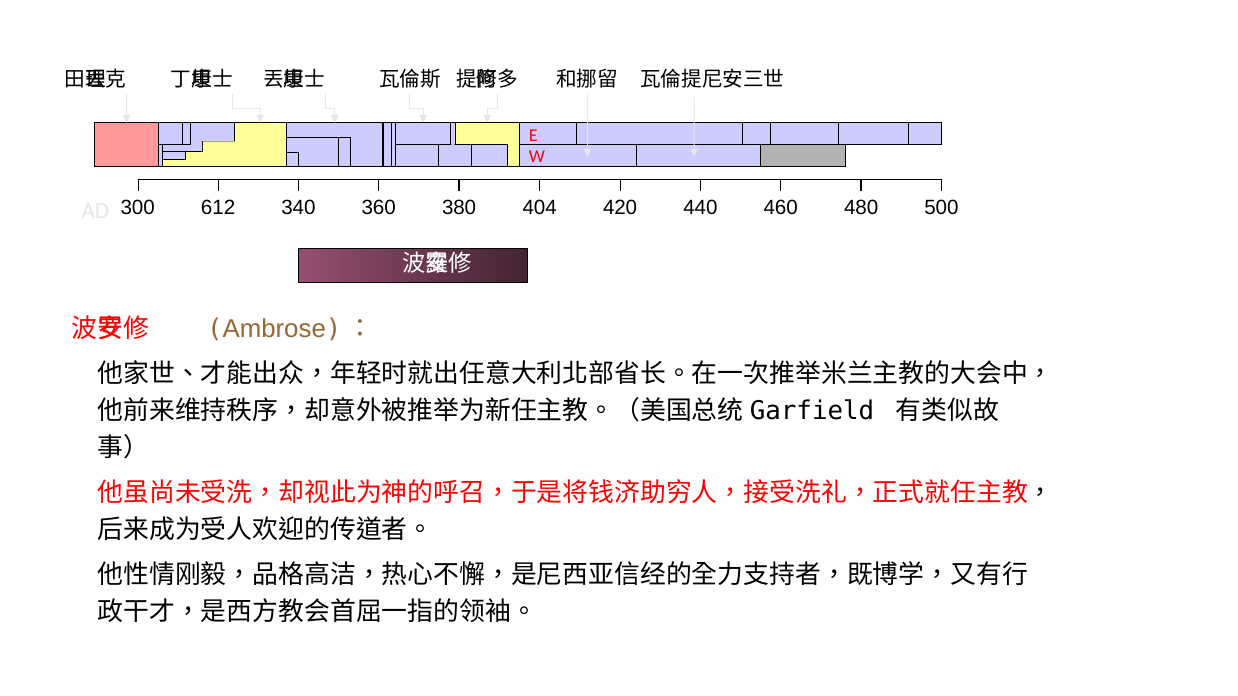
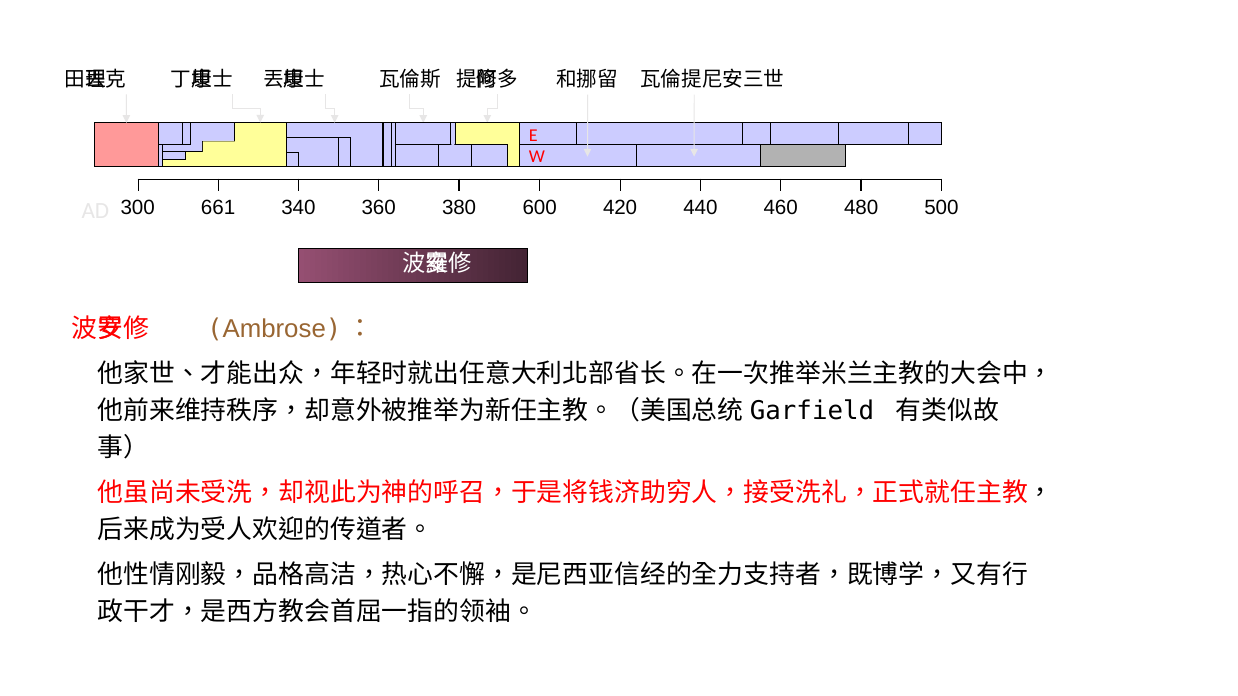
612: 612 -> 661 (218, 208)
404: 404 -> 600 (540, 208)
